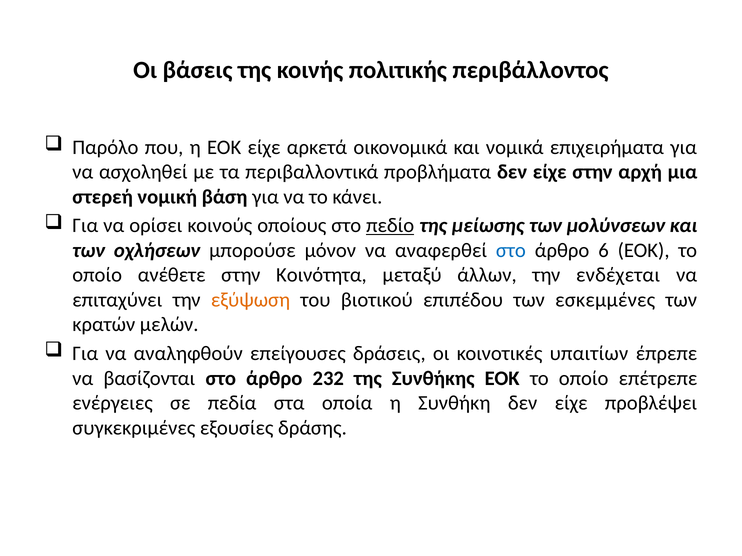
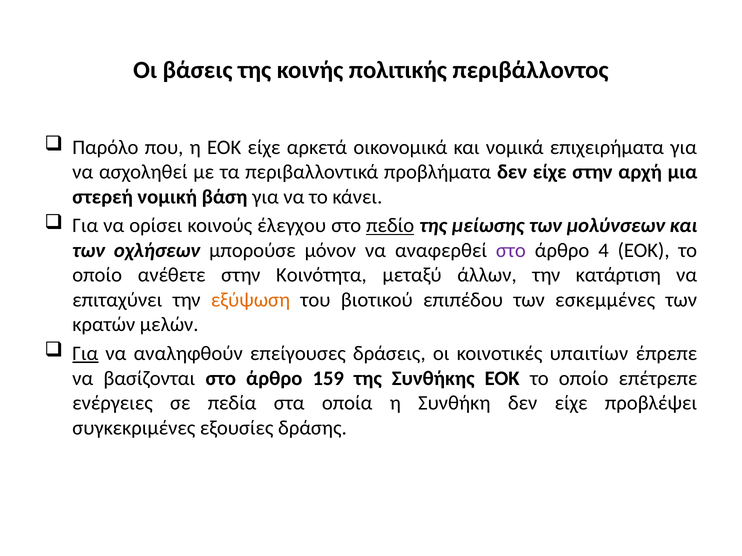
οποίους: οποίους -> έλεγχου (292, 226)
στο colour: blue -> purple (511, 251)
6: 6 -> 4 (603, 251)
ενδέχεται: ενδέχεται -> κατάρτιση (618, 275)
Για underline: none -> present (85, 354)
232: 232 -> 159 (328, 379)
